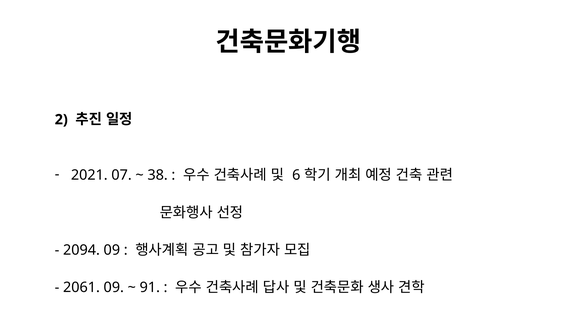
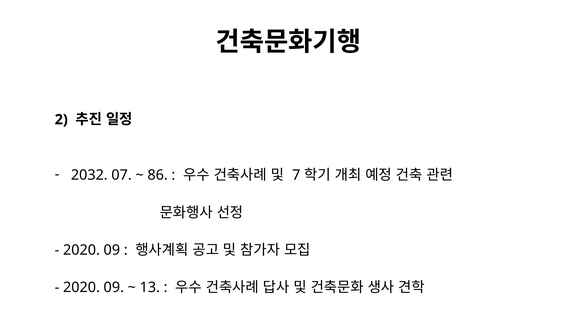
2021: 2021 -> 2032 (89, 175)
38: 38 -> 86 (158, 175)
6: 6 -> 7 (296, 175)
2094: 2094 -> 2020 (81, 250)
2061: 2061 -> 2020 (81, 287)
91: 91 -> 13 (150, 287)
